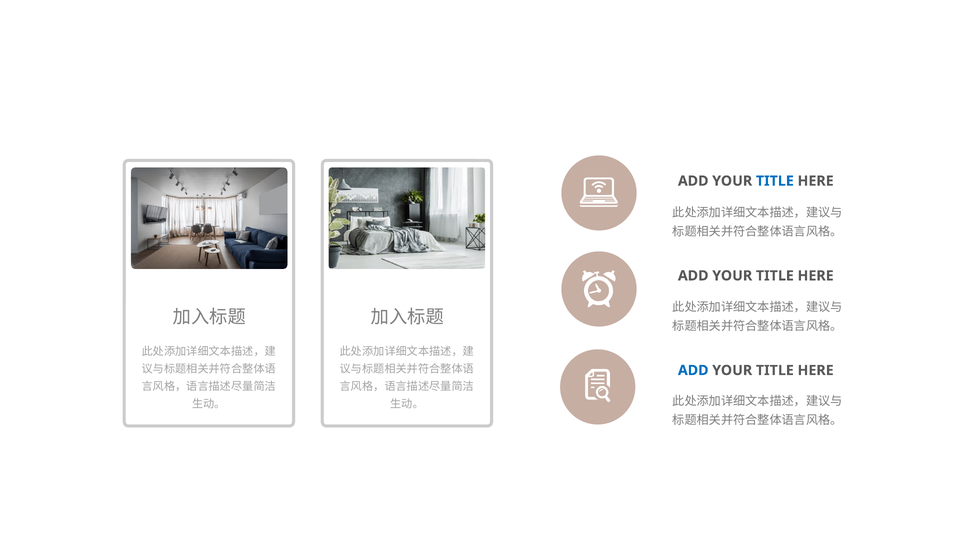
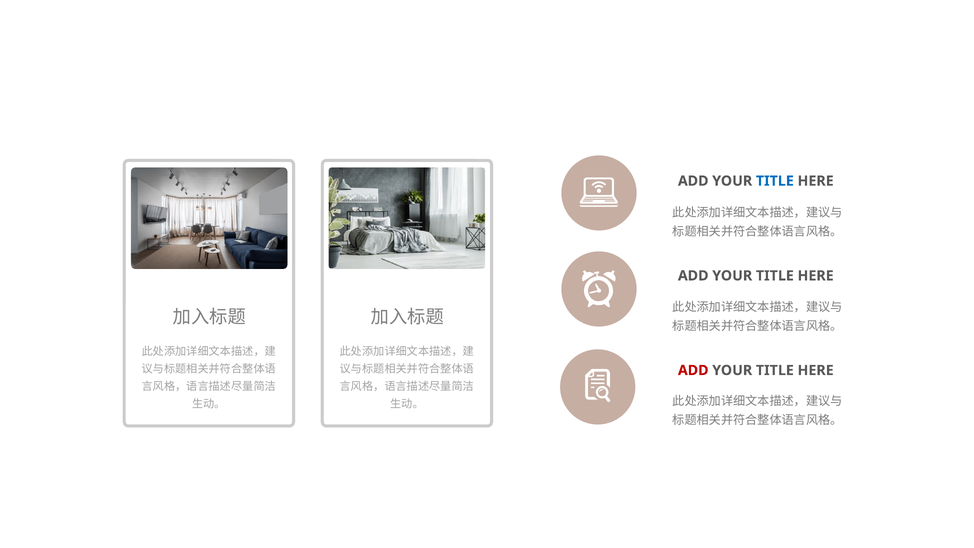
ADD colour: blue -> red (693, 370)
